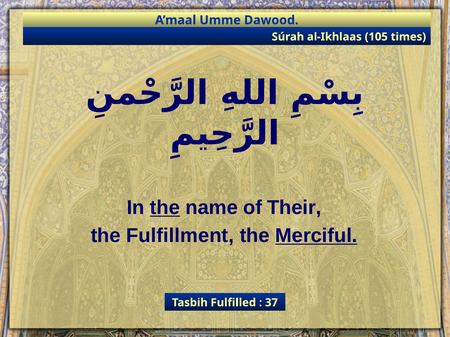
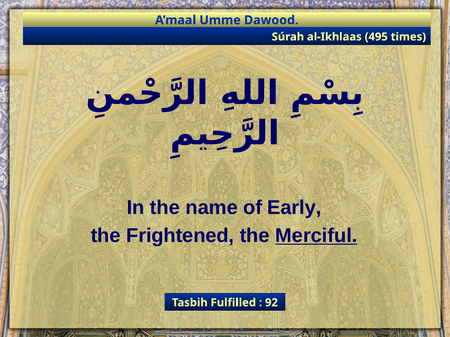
105: 105 -> 495 (376, 37)
the underline: present -> none (165, 208)
Their: Their -> Early (294, 208)
Fulfillment: Fulfillment -> Frightened (180, 236)
37: 37 -> 92 (271, 303)
